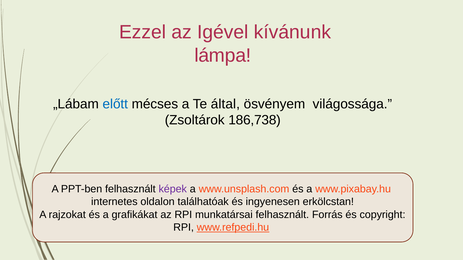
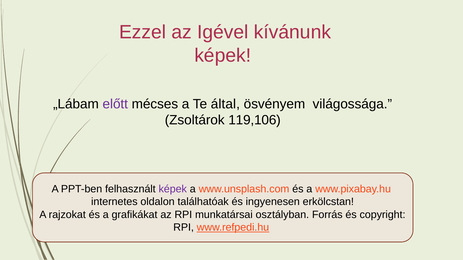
lámpa: lámpa -> képek (223, 55)
előtt colour: blue -> purple (115, 104)
186,738: 186,738 -> 119,106 (255, 120)
munkatársai felhasznált: felhasznált -> osztályban (282, 215)
